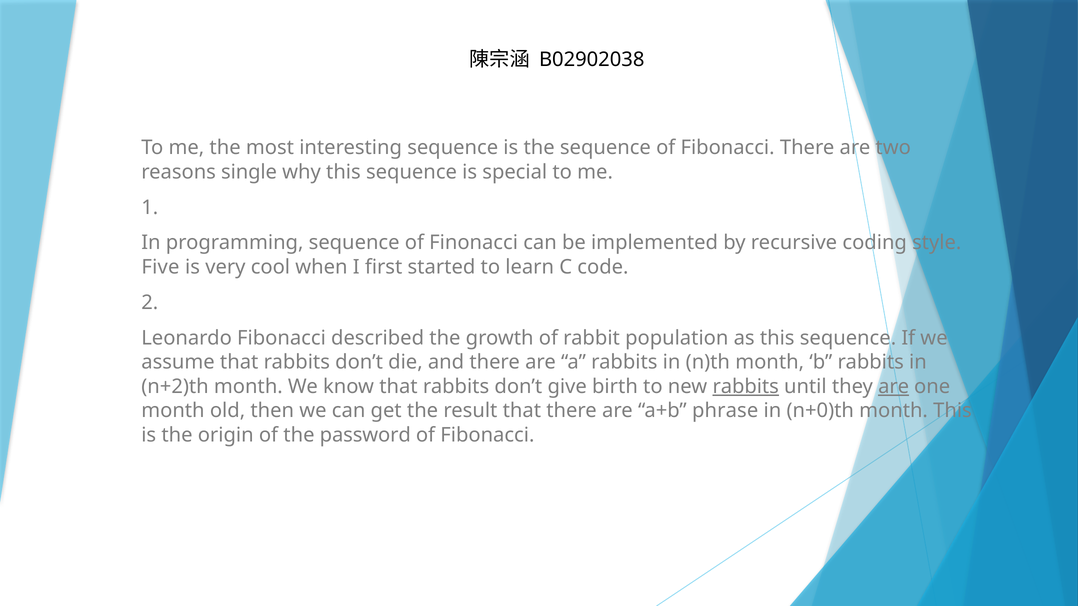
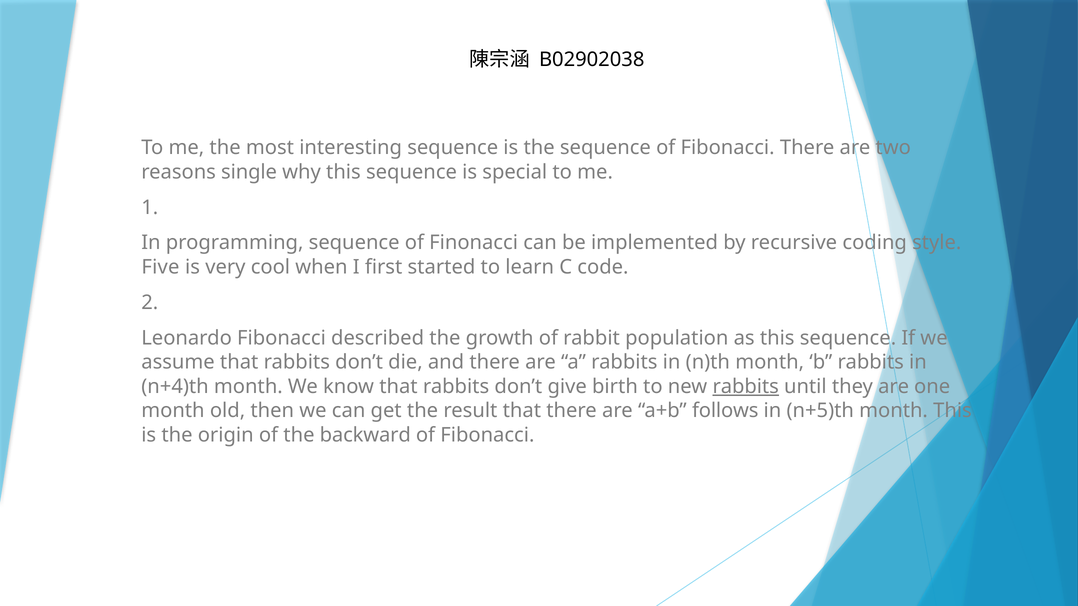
n+2)th: n+2)th -> n+4)th (175, 387)
are underline: present -> none (894, 387)
phrase: phrase -> follows (725, 411)
n+0)th: n+0)th -> n+5)th (820, 411)
password: password -> backward (365, 435)
